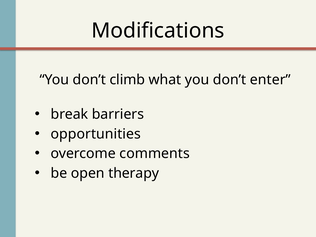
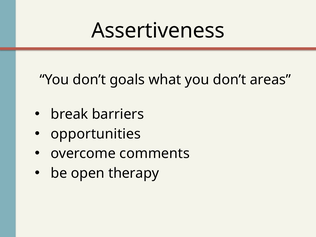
Modifications: Modifications -> Assertiveness (158, 31)
climb: climb -> goals (127, 80)
enter: enter -> areas (270, 80)
